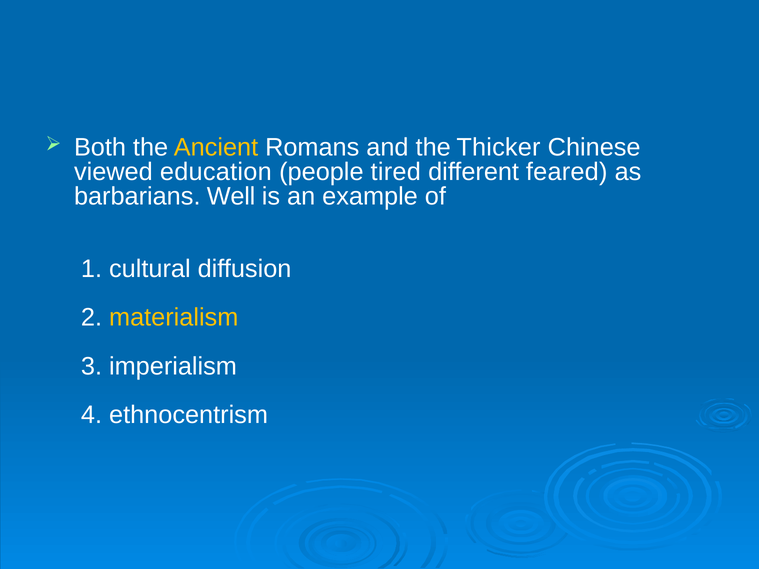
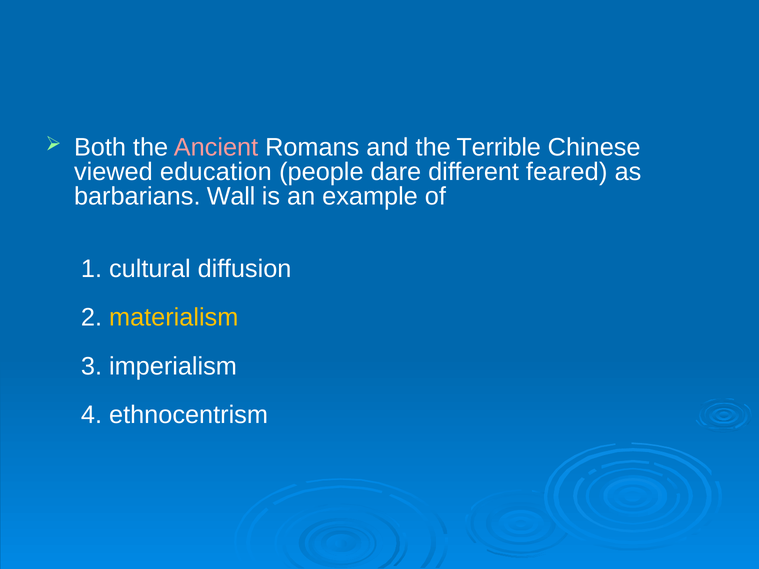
Ancient colour: yellow -> pink (216, 148)
Thicker: Thicker -> Terrible (499, 148)
tired: tired -> dare (396, 172)
Well: Well -> Wall (231, 196)
